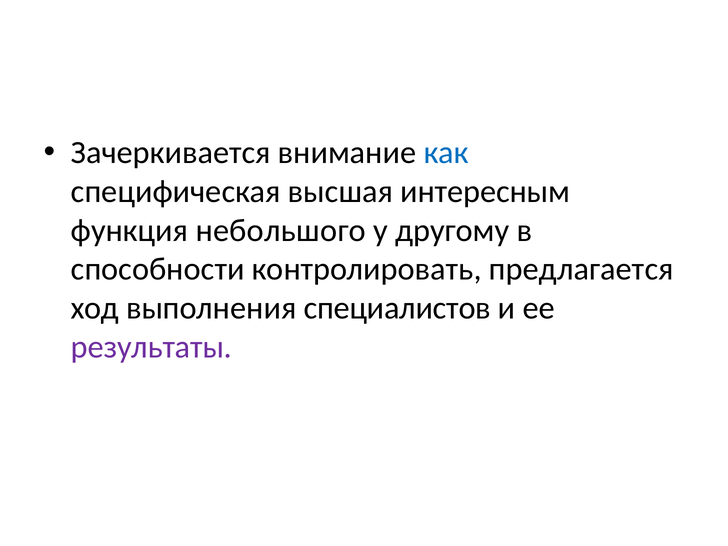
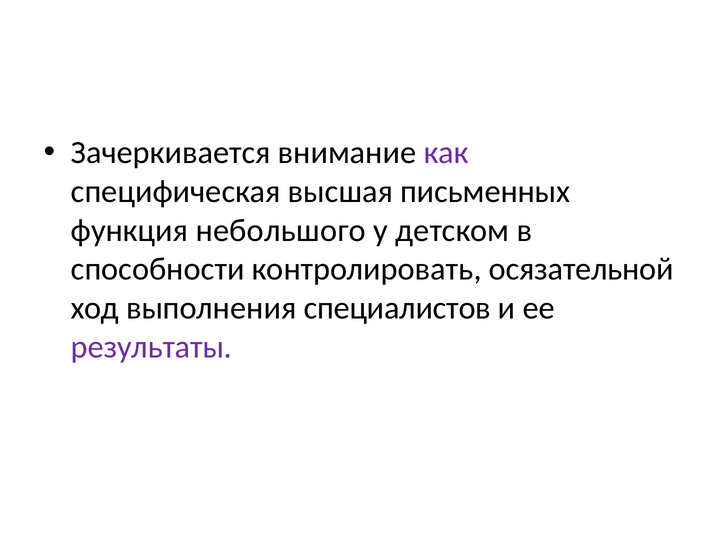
как colour: blue -> purple (446, 153)
интересным: интересным -> письменных (485, 192)
другому: другому -> детском (452, 230)
предлагается: предлагается -> осязательной (581, 269)
